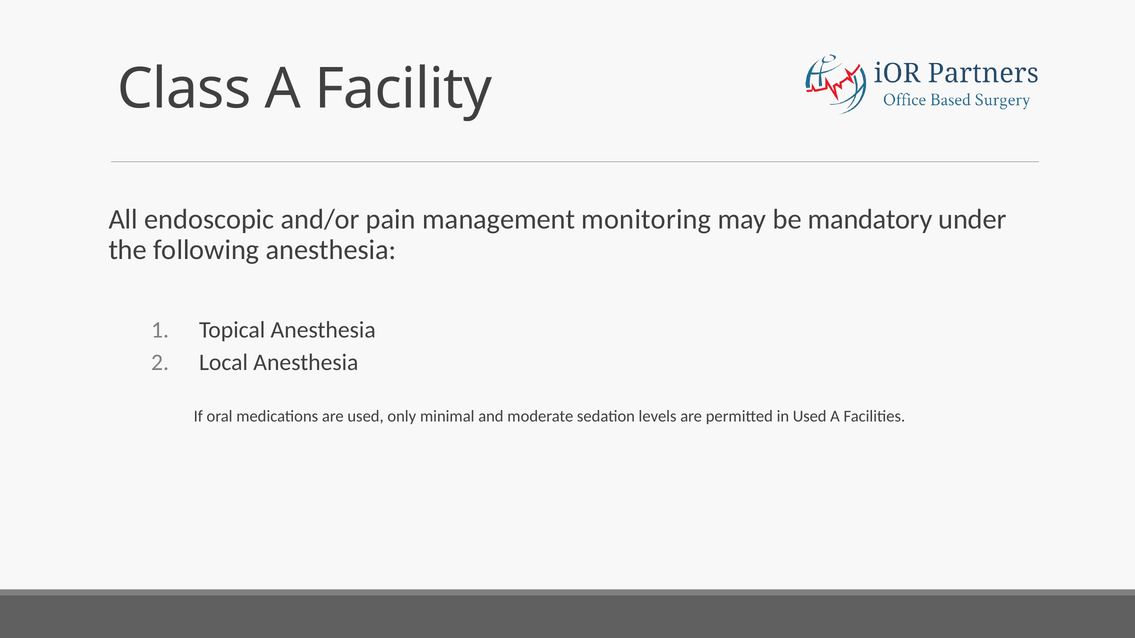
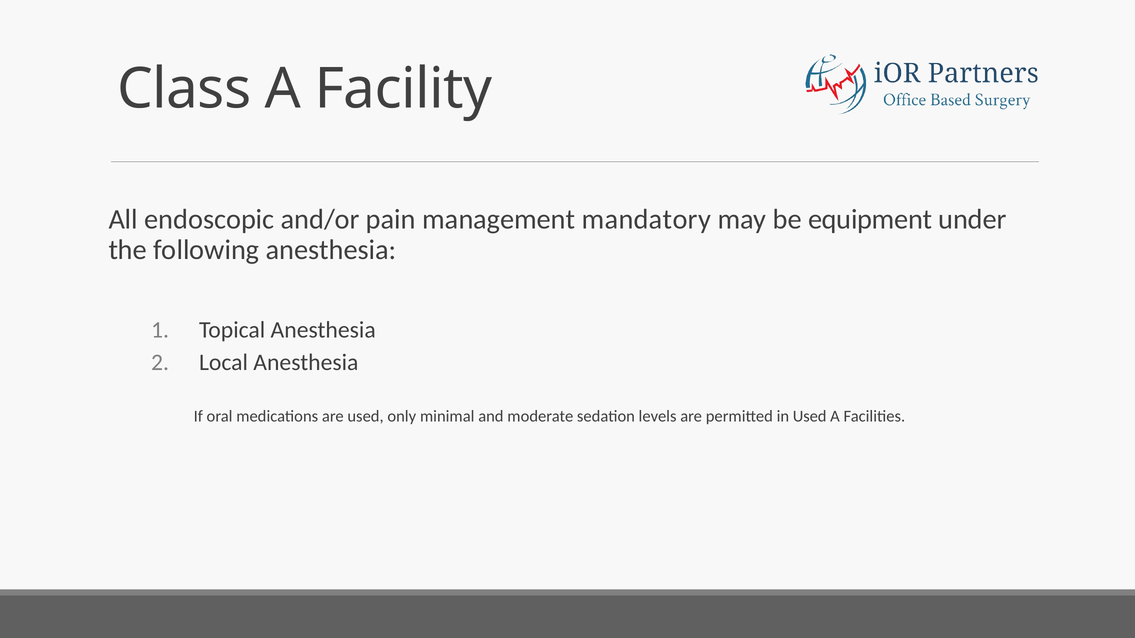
monitoring: monitoring -> mandatory (646, 219)
mandatory: mandatory -> equipment (870, 219)
